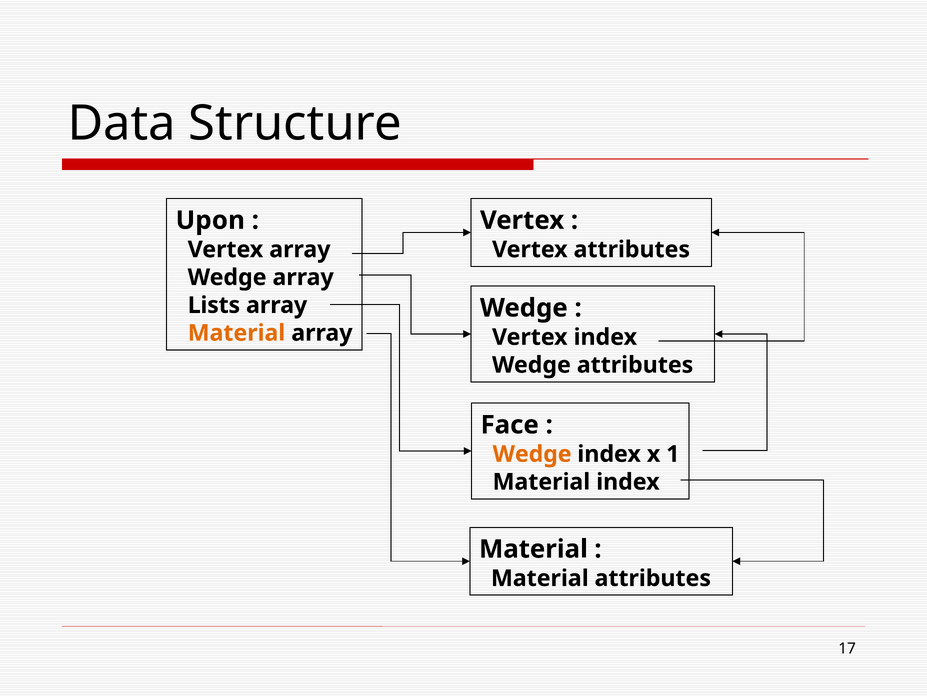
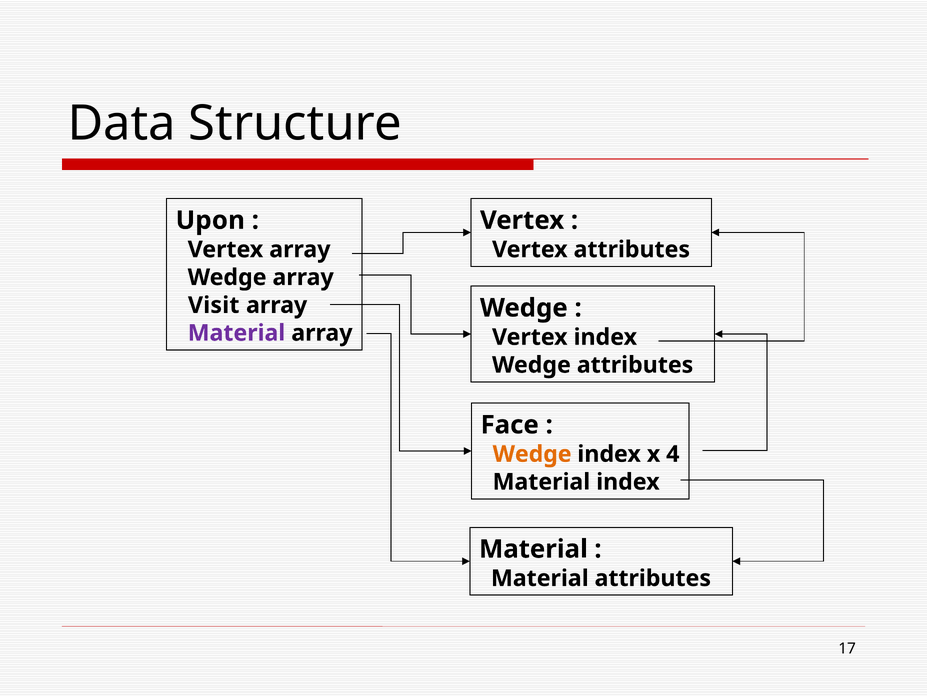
Lists: Lists -> Visit (214, 305)
Material colour: orange -> purple (236, 333)
1: 1 -> 4 (673, 454)
